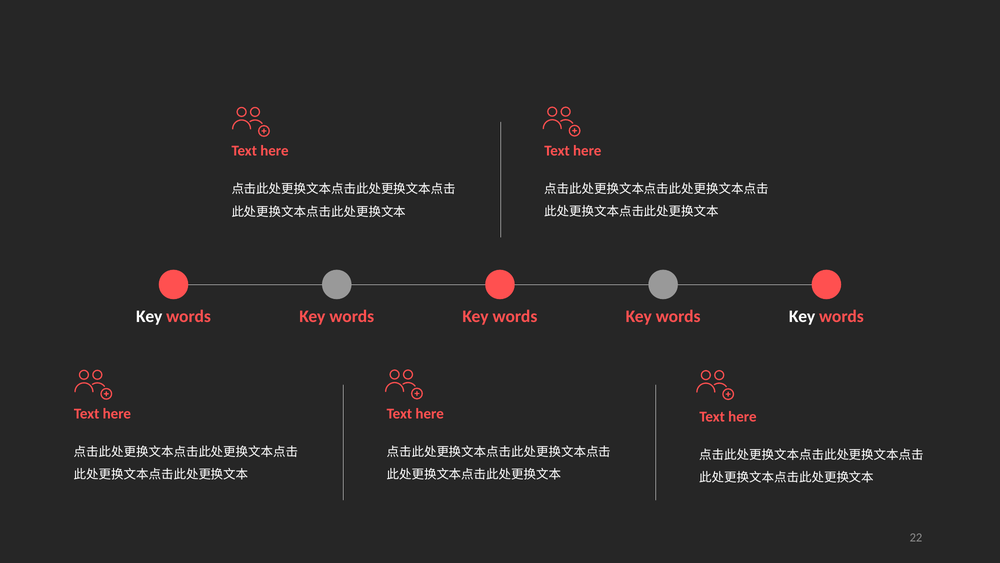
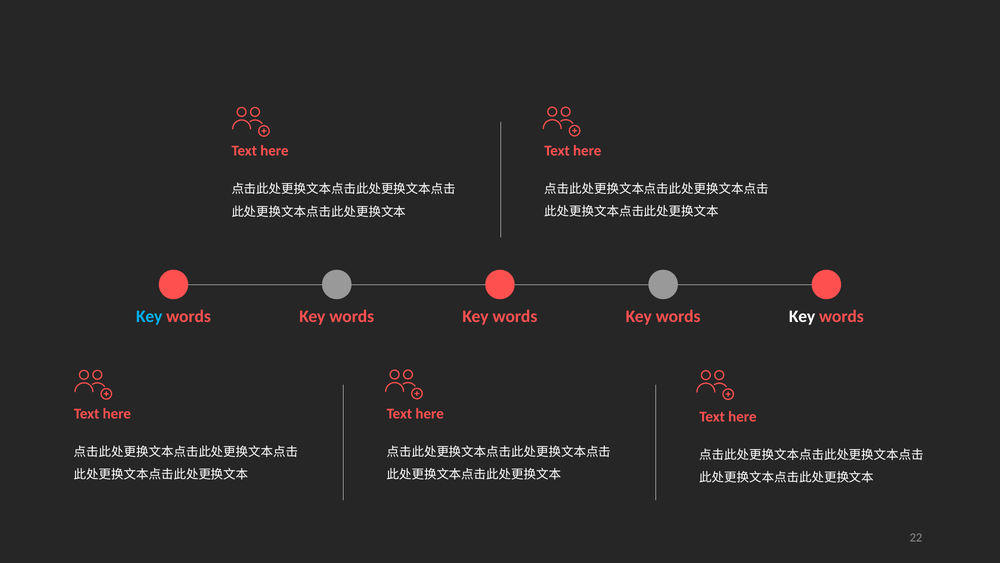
Key colour: white -> light blue (149, 316)
